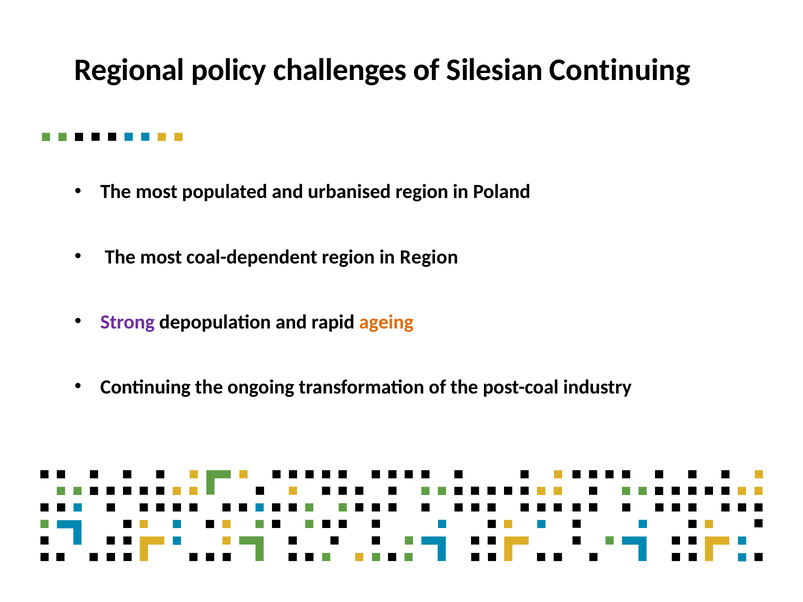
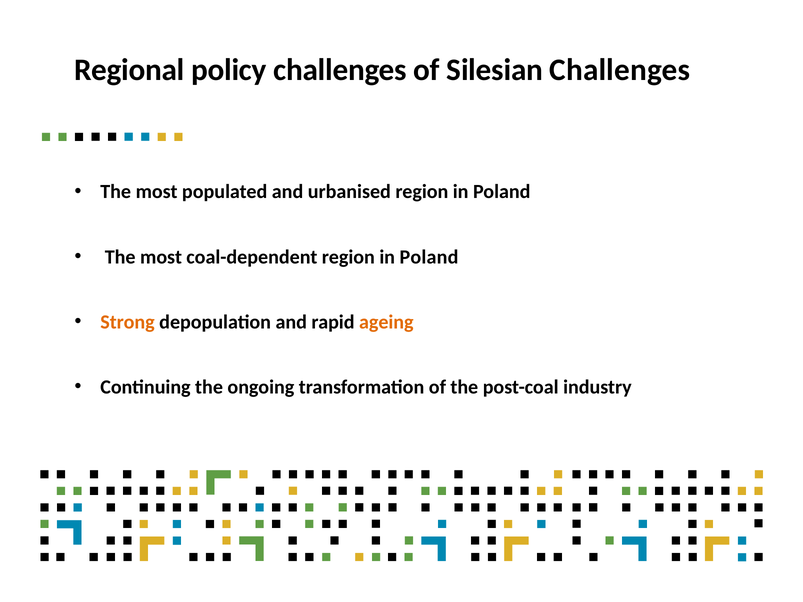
Silesian Continuing: Continuing -> Challenges (620, 70)
coal-dependent region in Region: Region -> Poland (429, 257)
Strong colour: purple -> orange (128, 322)
